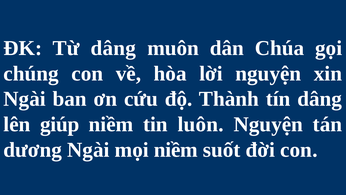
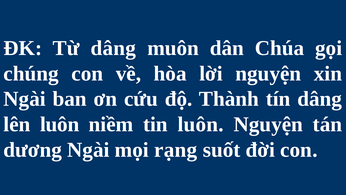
lên giúp: giúp -> luôn (60, 124)
mọi niềm: niềm -> rạng (176, 150)
